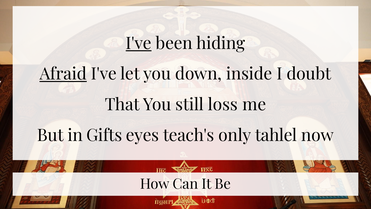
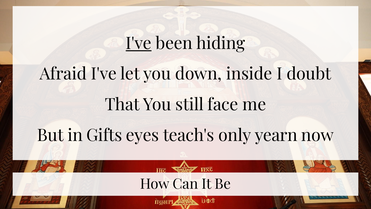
Afraid underline: present -> none (63, 74)
loss: loss -> face (223, 105)
tahlel: tahlel -> yearn (276, 135)
